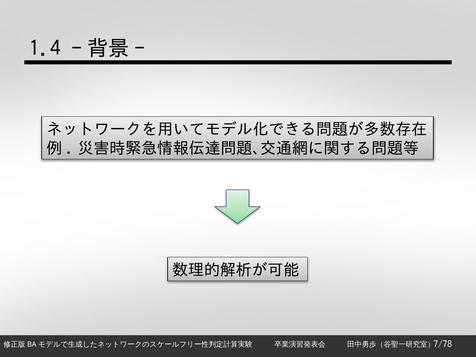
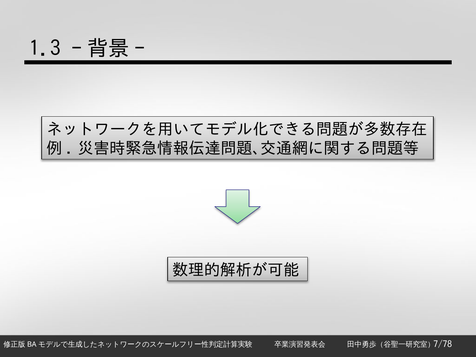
1.4: 1.4 -> 1.3 (45, 49)
